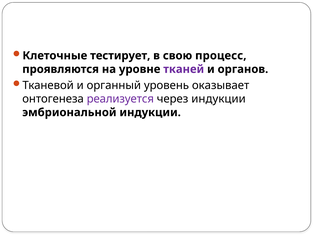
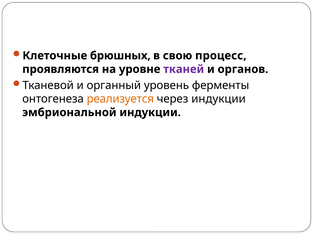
тестирует: тестирует -> брюшных (120, 56)
оказывает: оказывает -> ферменты (221, 85)
реализуется colour: purple -> orange (120, 99)
